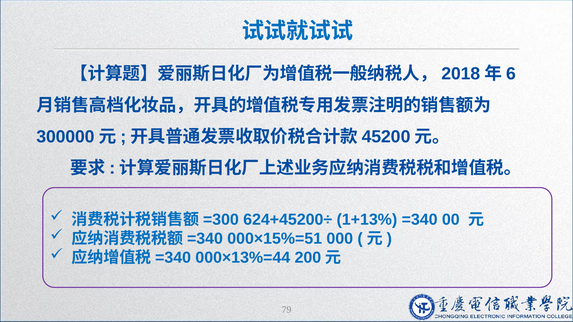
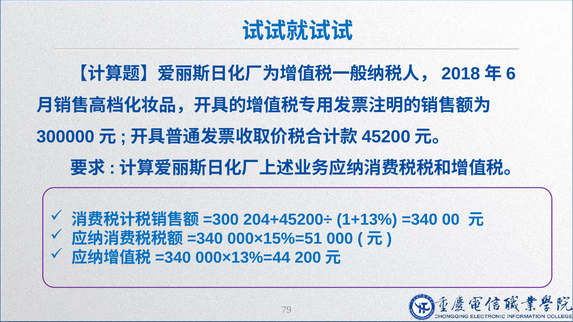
624+45200÷: 624+45200÷ -> 204+45200÷ (288, 220)
